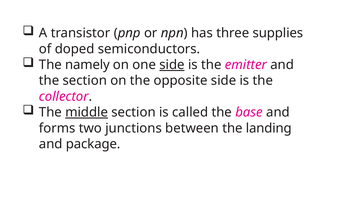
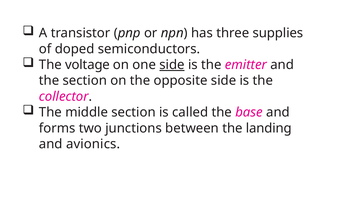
namely: namely -> voltage (87, 65)
middle underline: present -> none (87, 112)
package: package -> avionics (93, 144)
